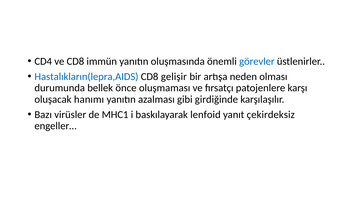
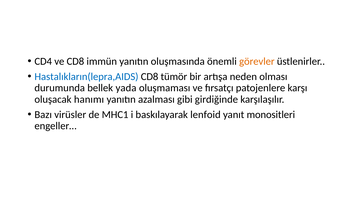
görevler colour: blue -> orange (257, 61)
gelişir: gelişir -> tümör (174, 77)
önce: önce -> yada (126, 88)
çekirdeksiz: çekirdeksiz -> monositleri (271, 115)
